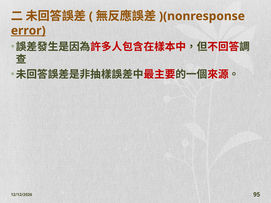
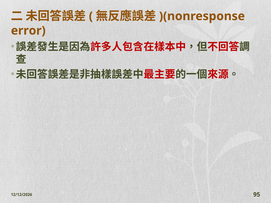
error underline: present -> none (28, 31)
